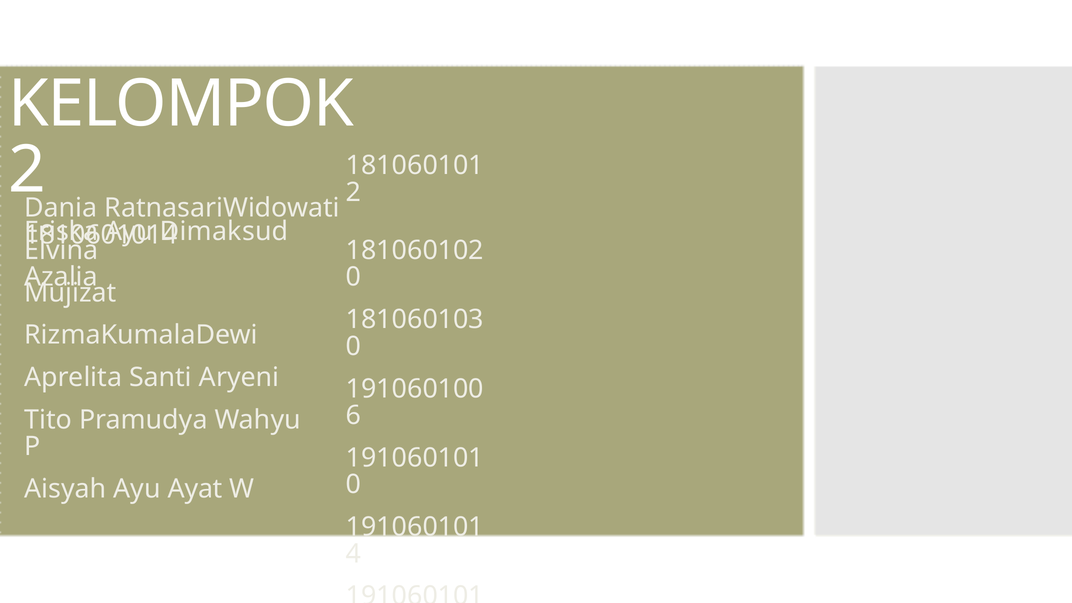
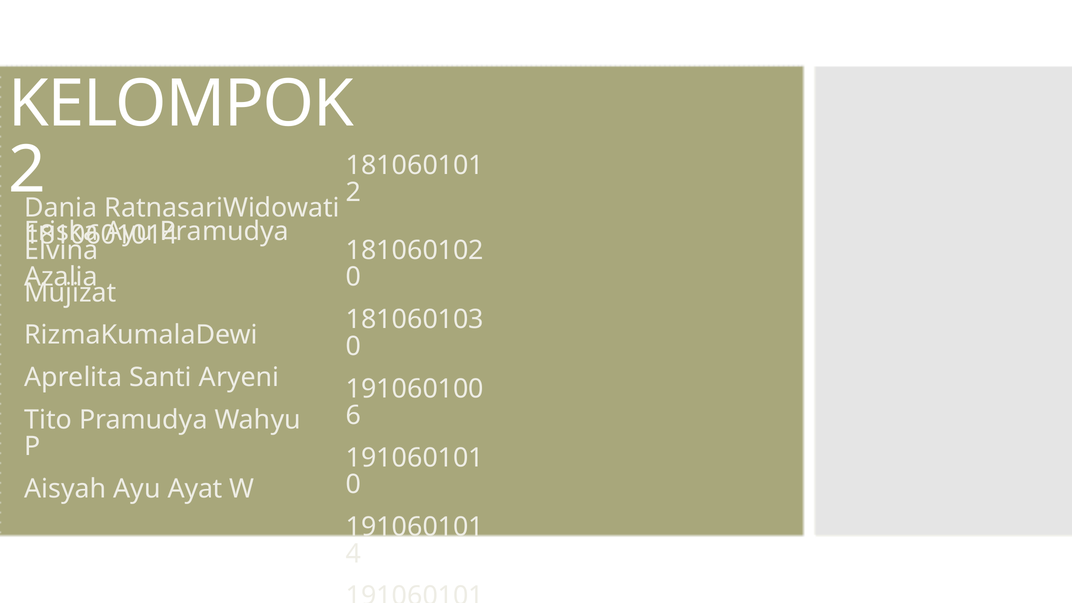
Dimaksud: Dimaksud -> Pramudya (224, 231)
